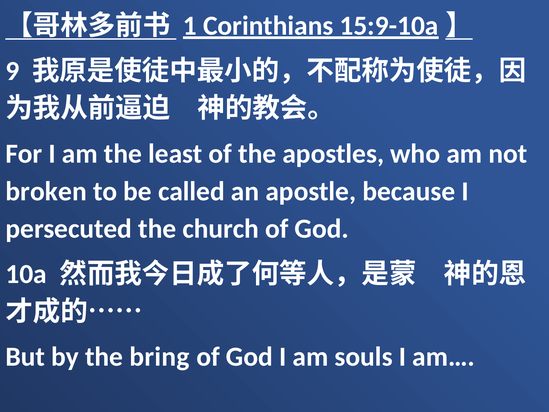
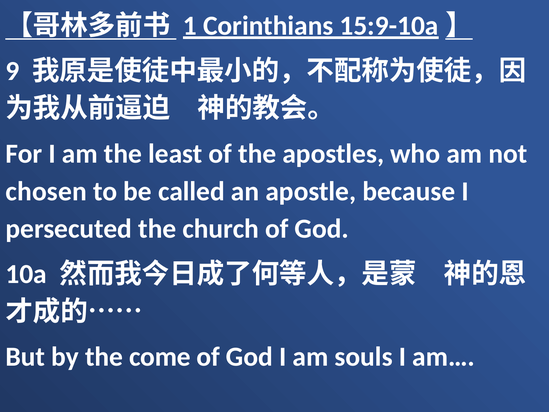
broken: broken -> chosen (46, 191)
bring: bring -> come (160, 357)
